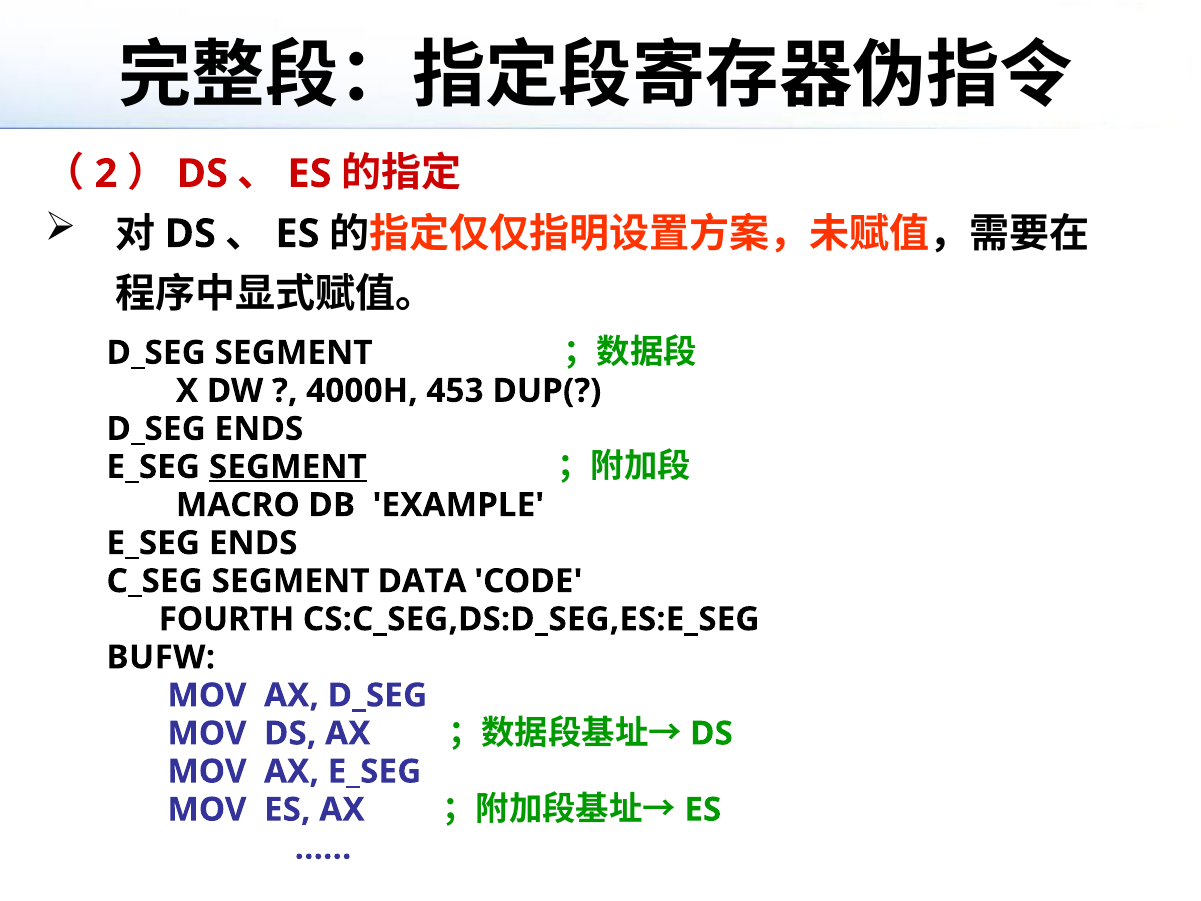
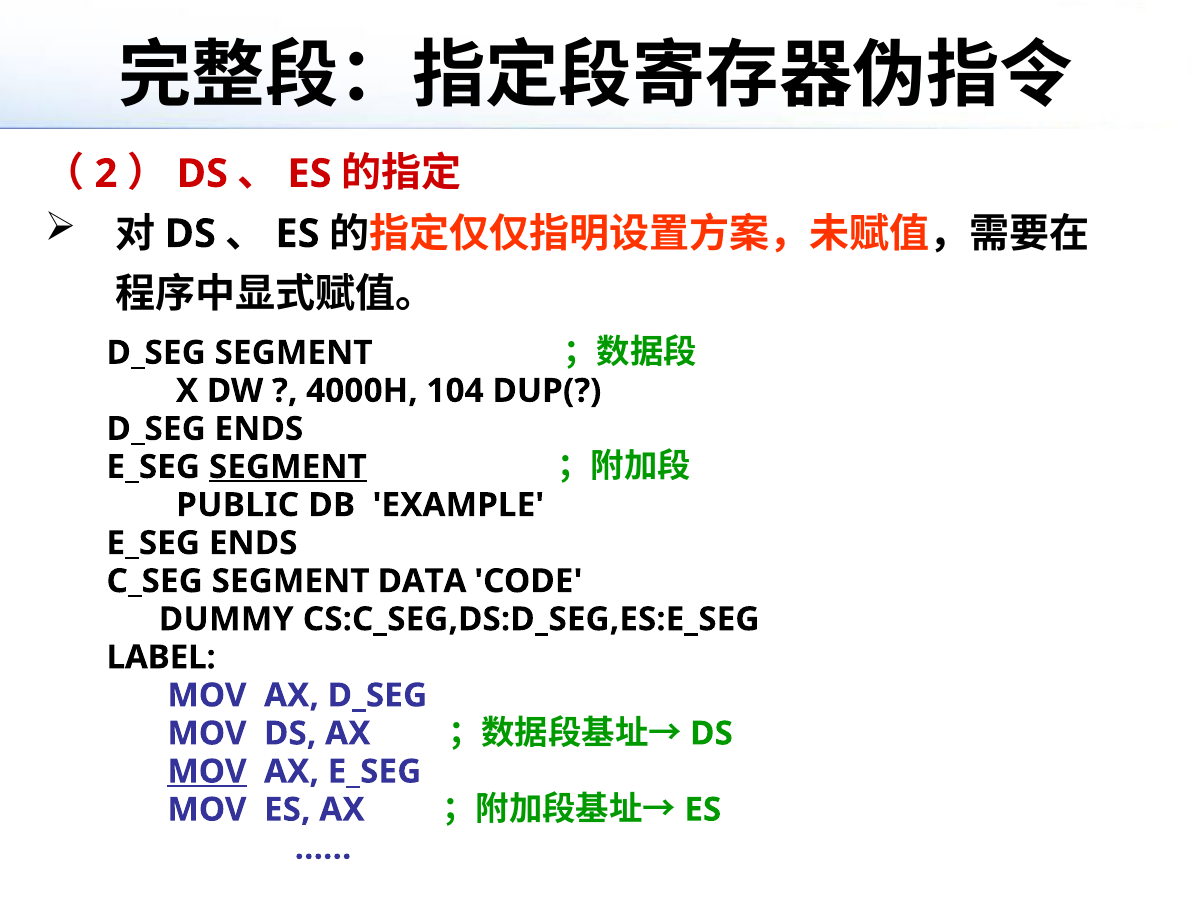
453: 453 -> 104 (455, 391)
MACRO: MACRO -> PUBLIC (238, 505)
FOURTH: FOURTH -> DUMMY (226, 619)
BUFW: BUFW -> LABEL (161, 657)
MOV underline: none -> present (207, 771)
